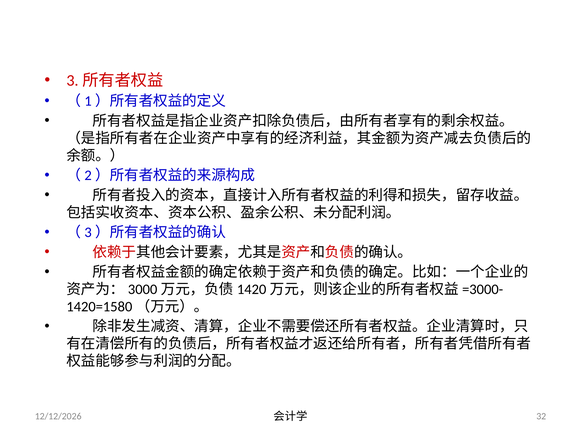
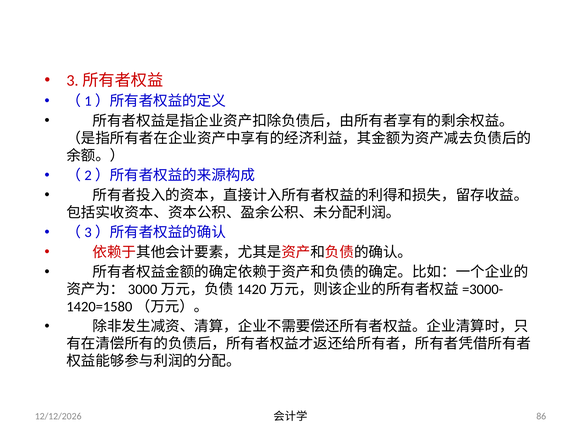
32: 32 -> 86 (541, 416)
